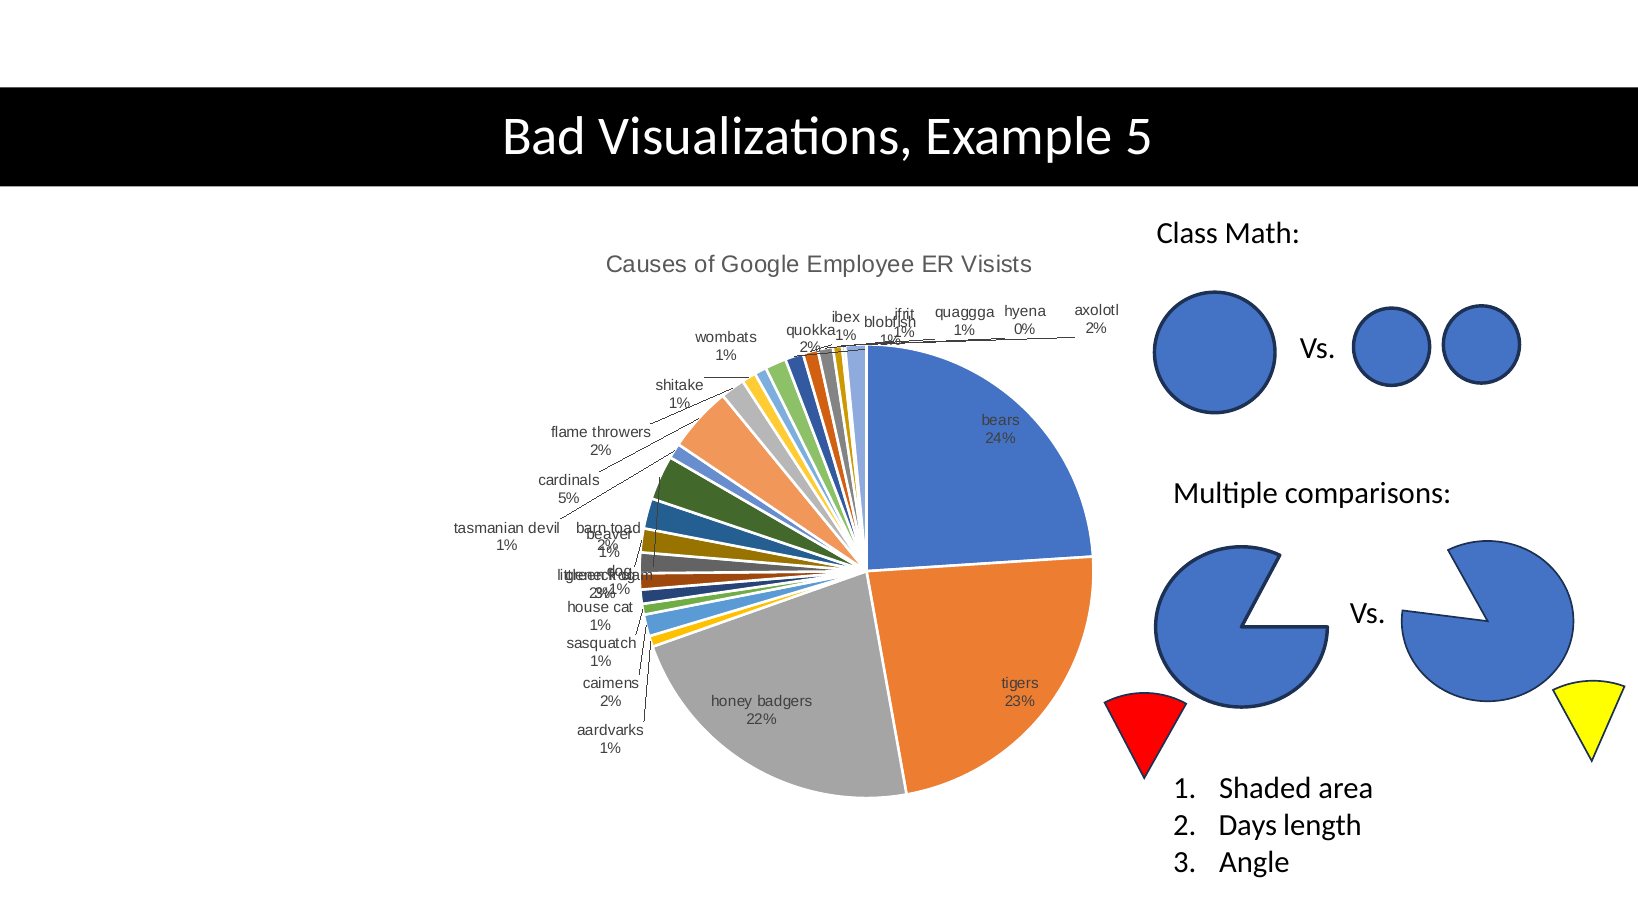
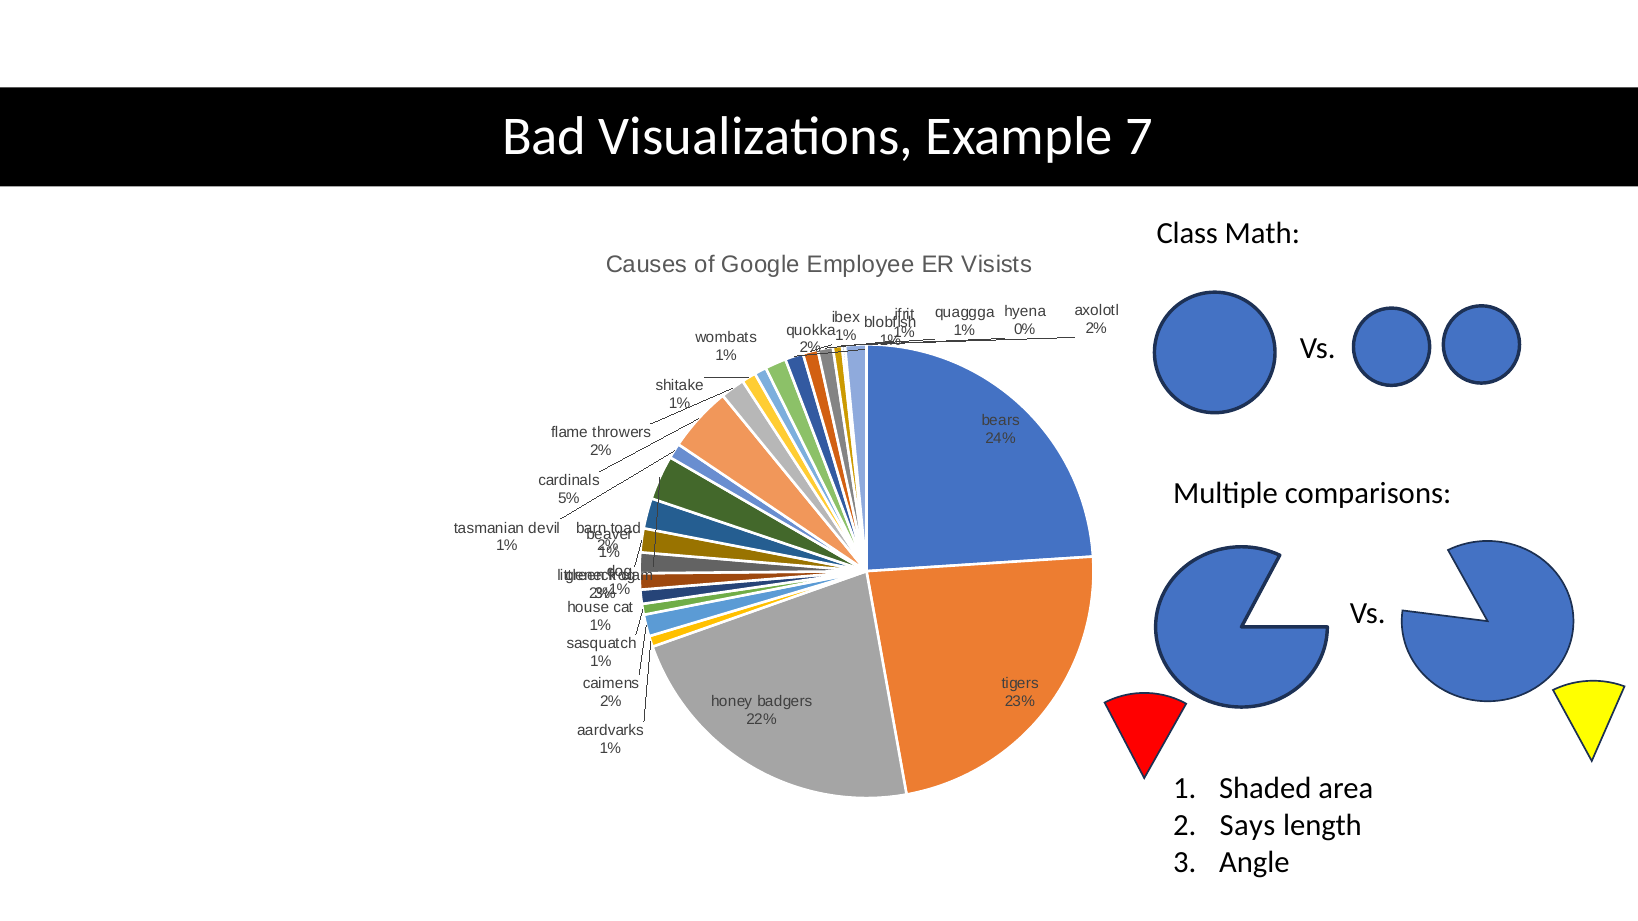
5: 5 -> 7 (1139, 136)
Days: Days -> Says (1248, 825)
